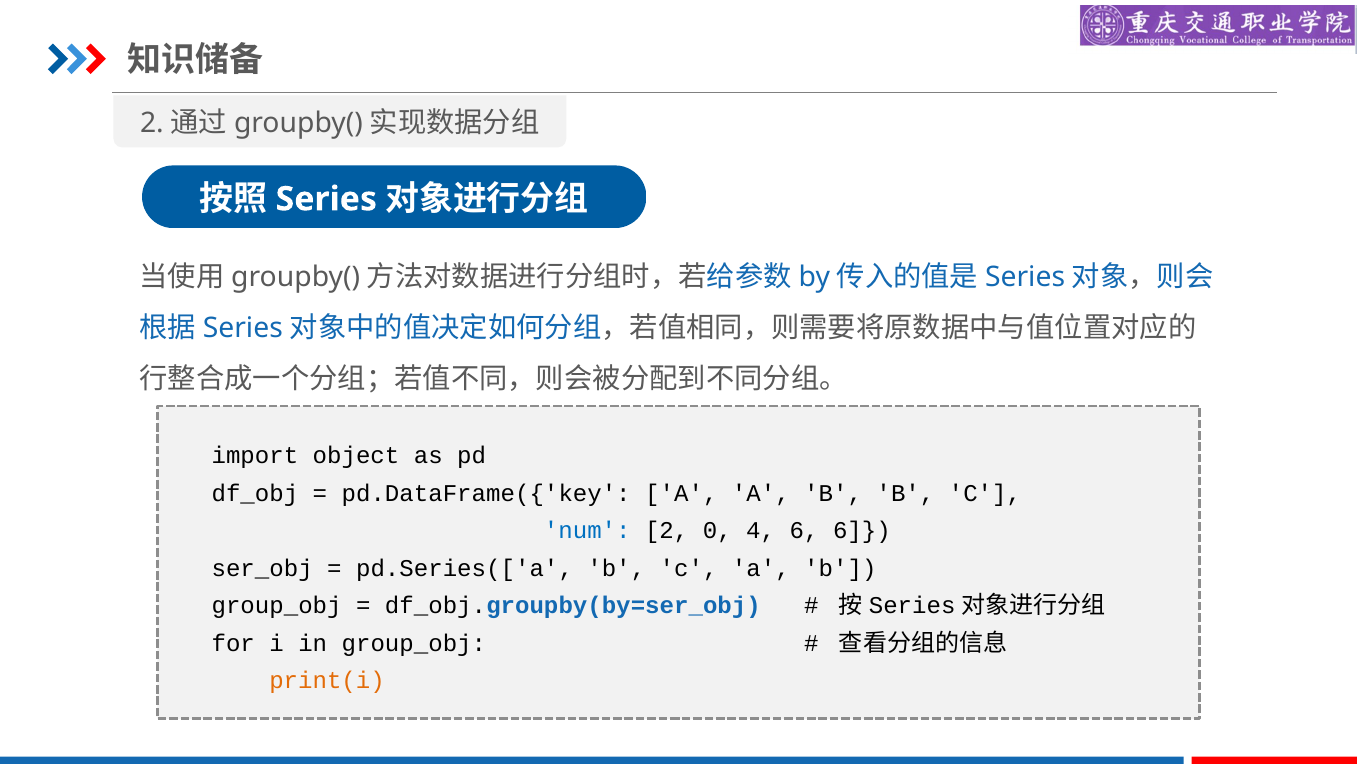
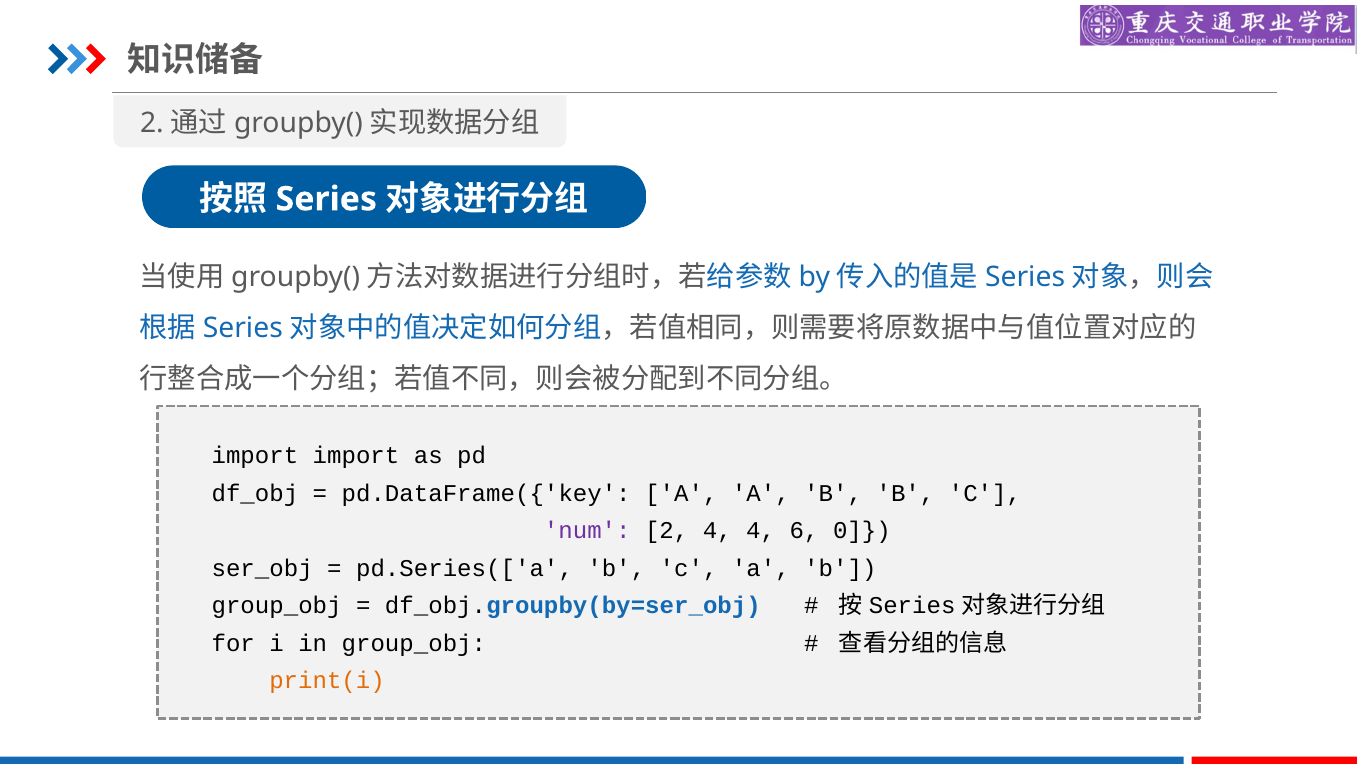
import object: object -> import (356, 455)
num colour: blue -> purple (587, 530)
2 0: 0 -> 4 (717, 530)
6 6: 6 -> 0 (862, 530)
